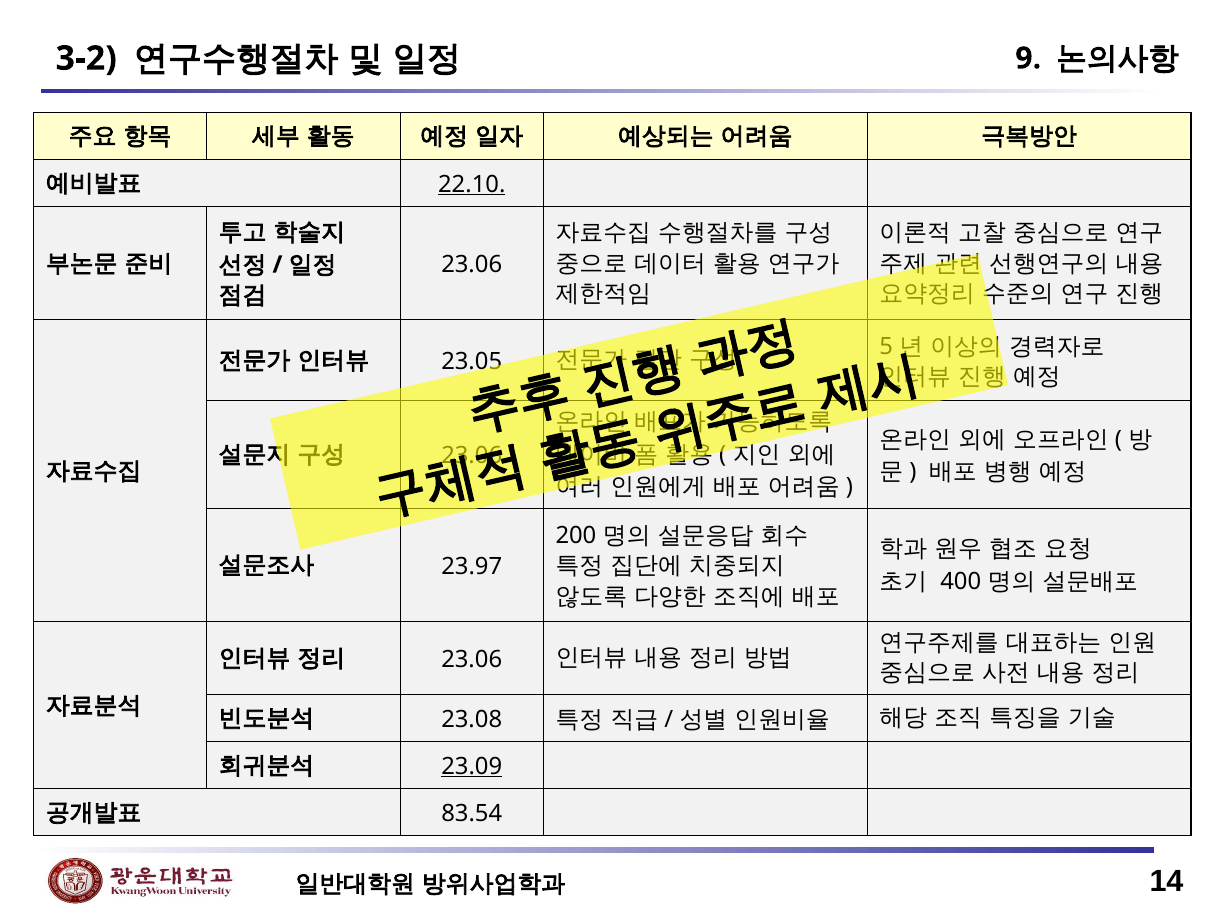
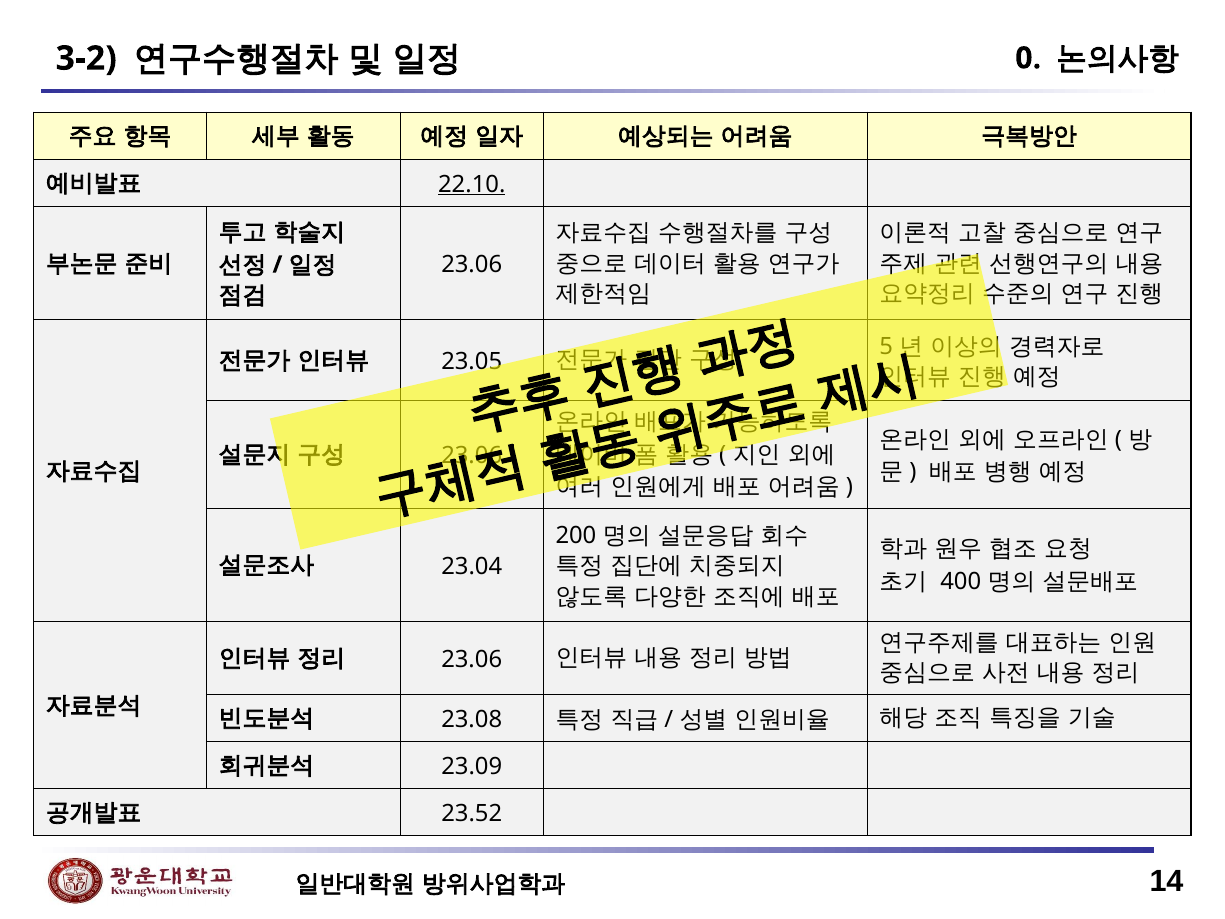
9: 9 -> 0 (1028, 58)
23.97: 23.97 -> 23.04 (472, 566)
23.09 underline: present -> none (472, 766)
83.54: 83.54 -> 23.52 (472, 814)
